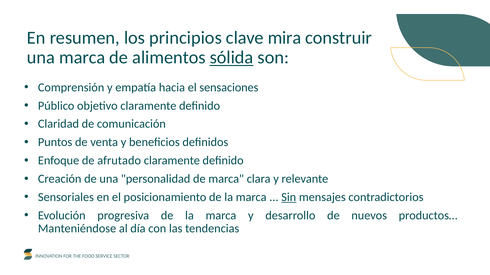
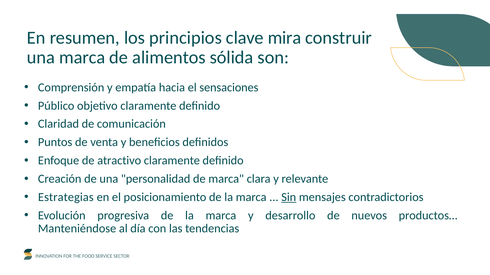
sólida underline: present -> none (232, 58)
afrutado: afrutado -> atractivo (119, 161)
Sensoriales: Sensoriales -> Estrategias (66, 198)
